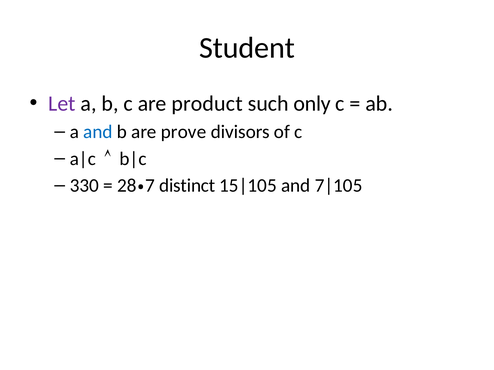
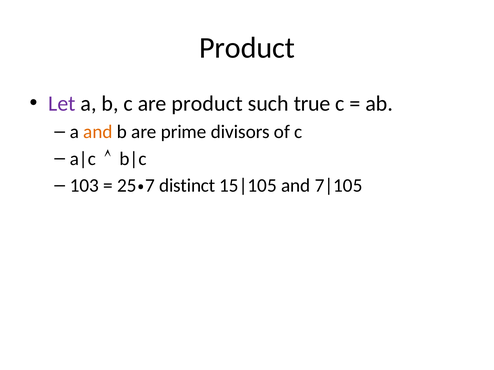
Student: Student -> Product (247, 48)
only: only -> true (312, 104)
and colour: blue -> orange (98, 132)
prove: prove -> prime (184, 132)
330: 330 -> 103 (84, 186)
28: 28 -> 25 (127, 186)
